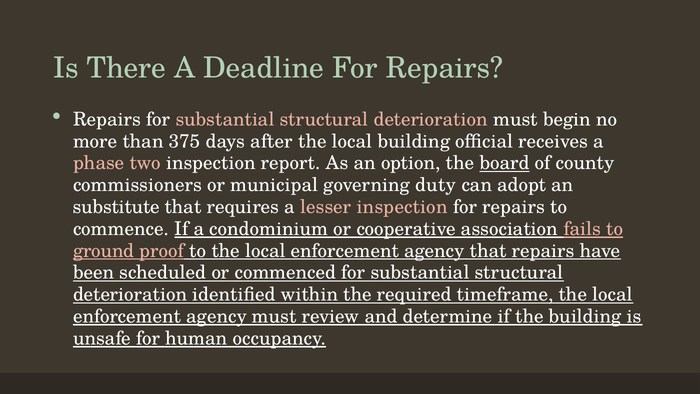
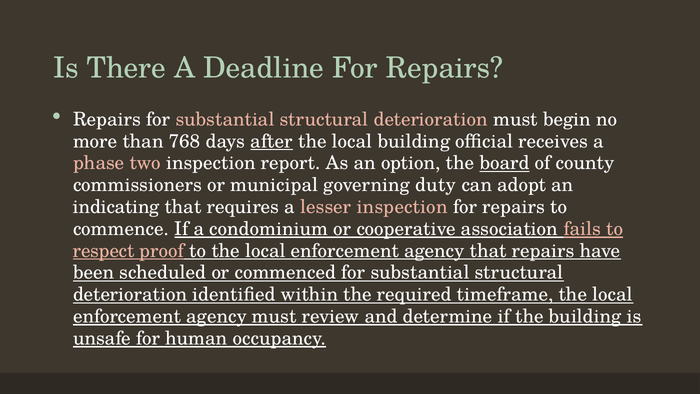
375: 375 -> 768 (185, 141)
after underline: none -> present (272, 141)
substitute: substitute -> indicating (116, 207)
ground: ground -> respect (104, 251)
